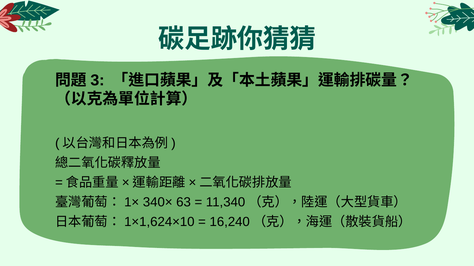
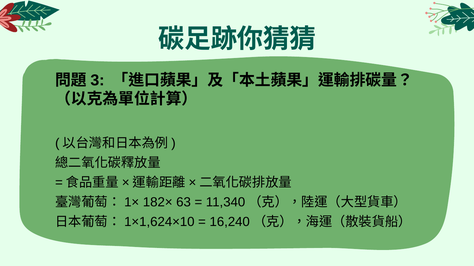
340×: 340× -> 182× (158, 203)
